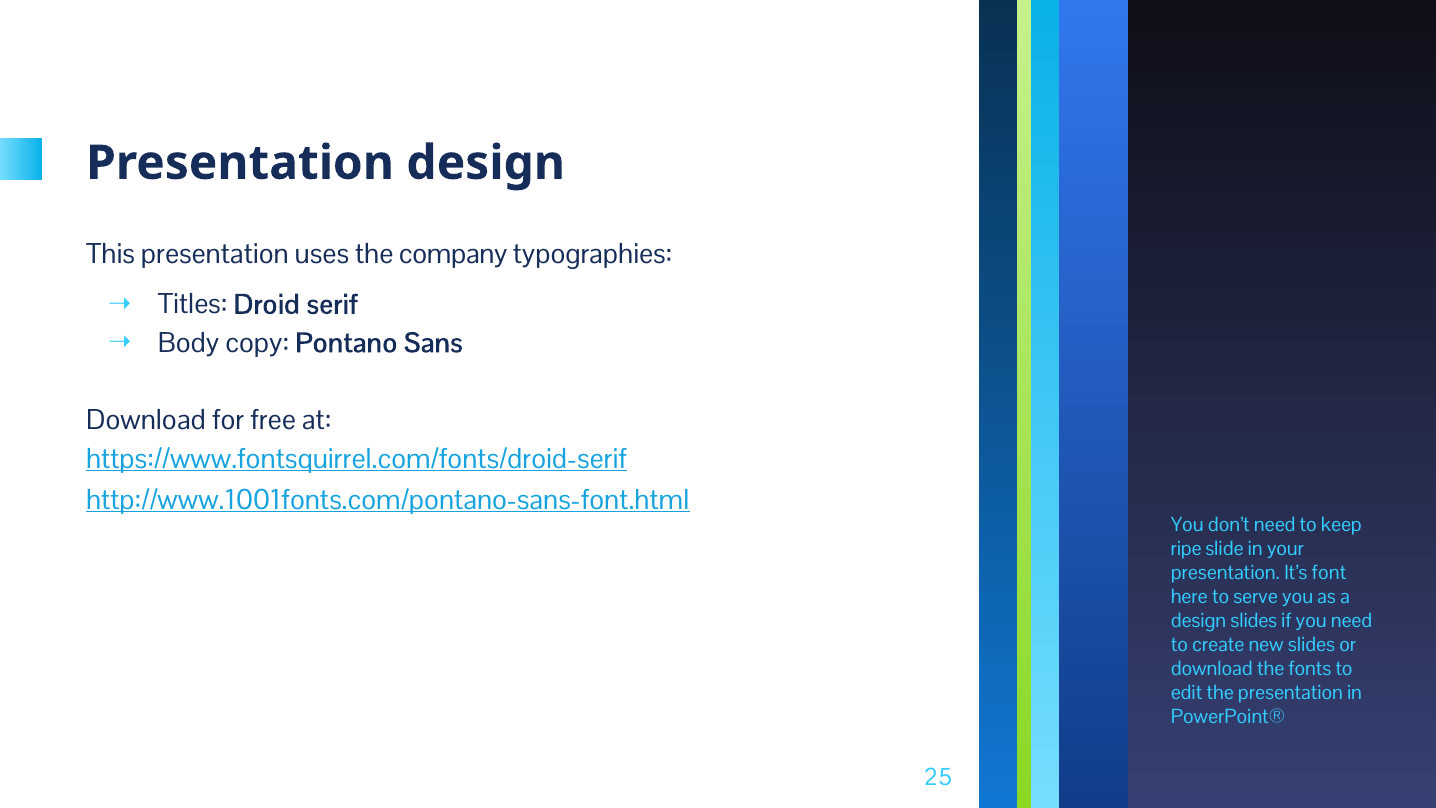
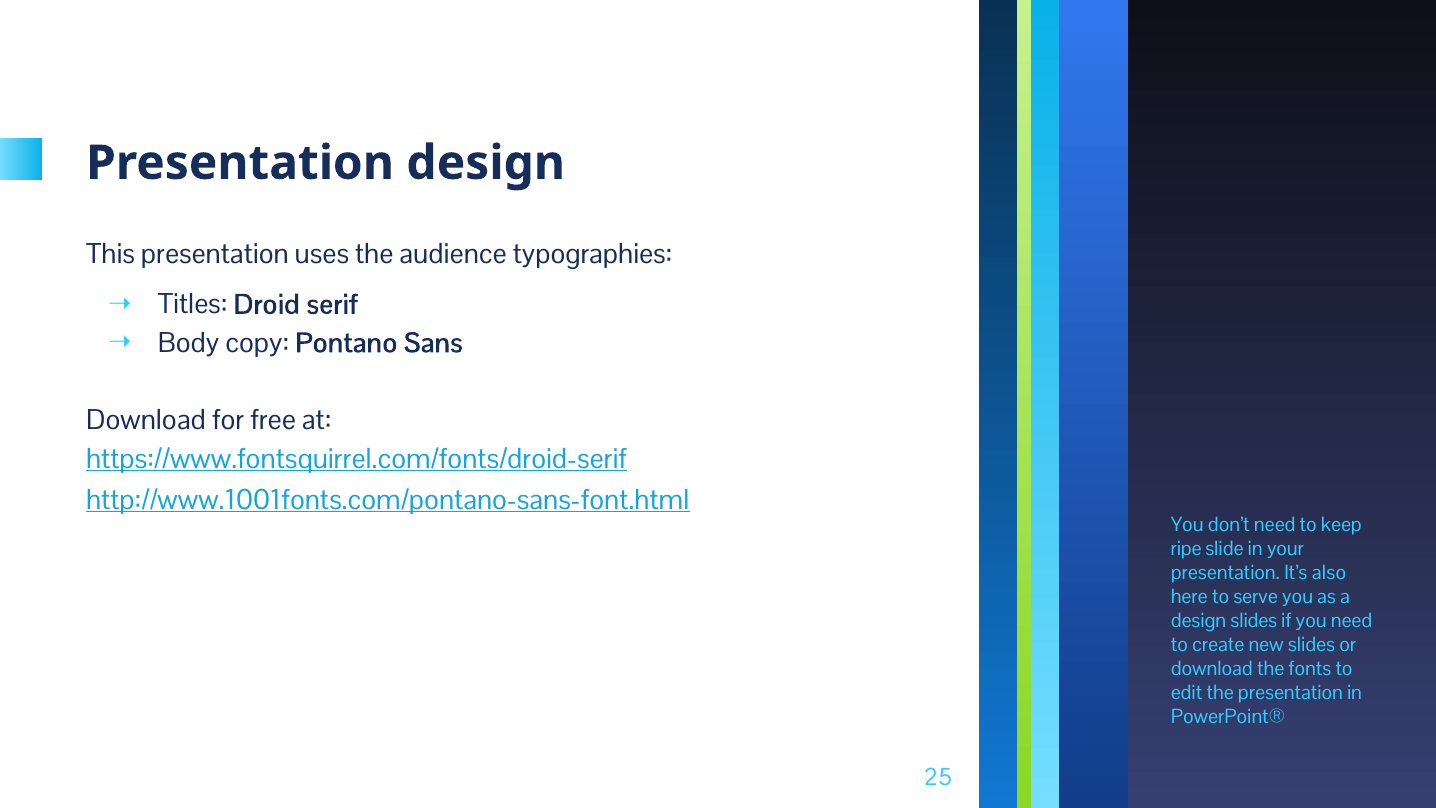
company: company -> audience (453, 254)
font: font -> also (1329, 573)
